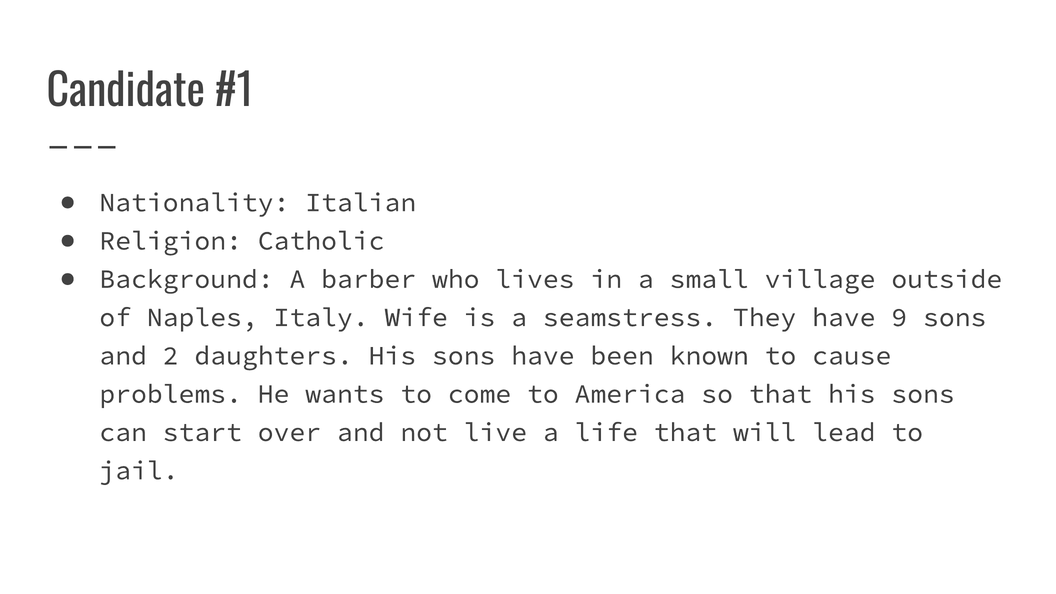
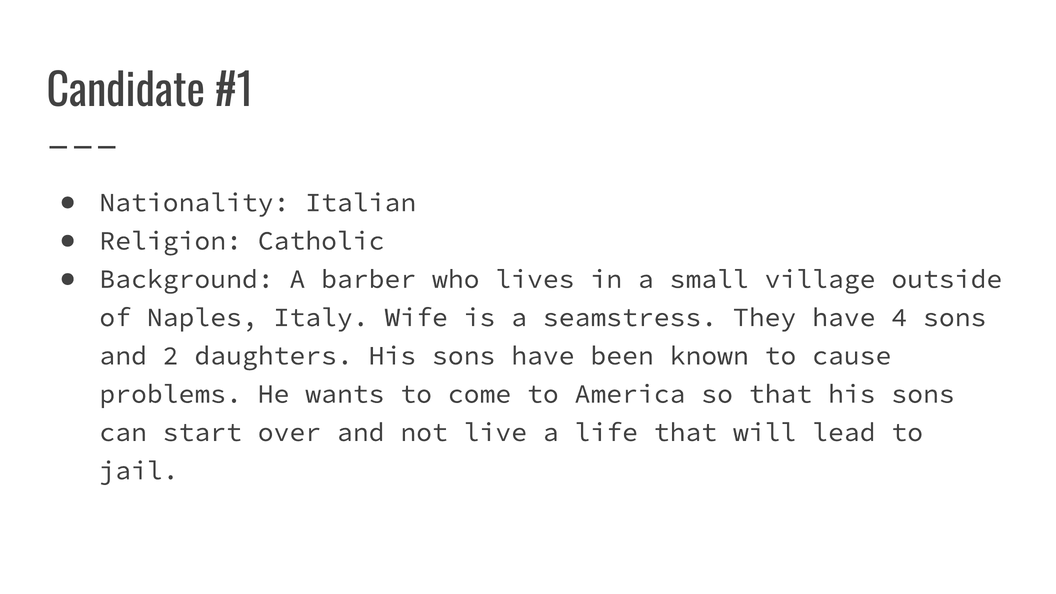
9: 9 -> 4 (899, 317)
